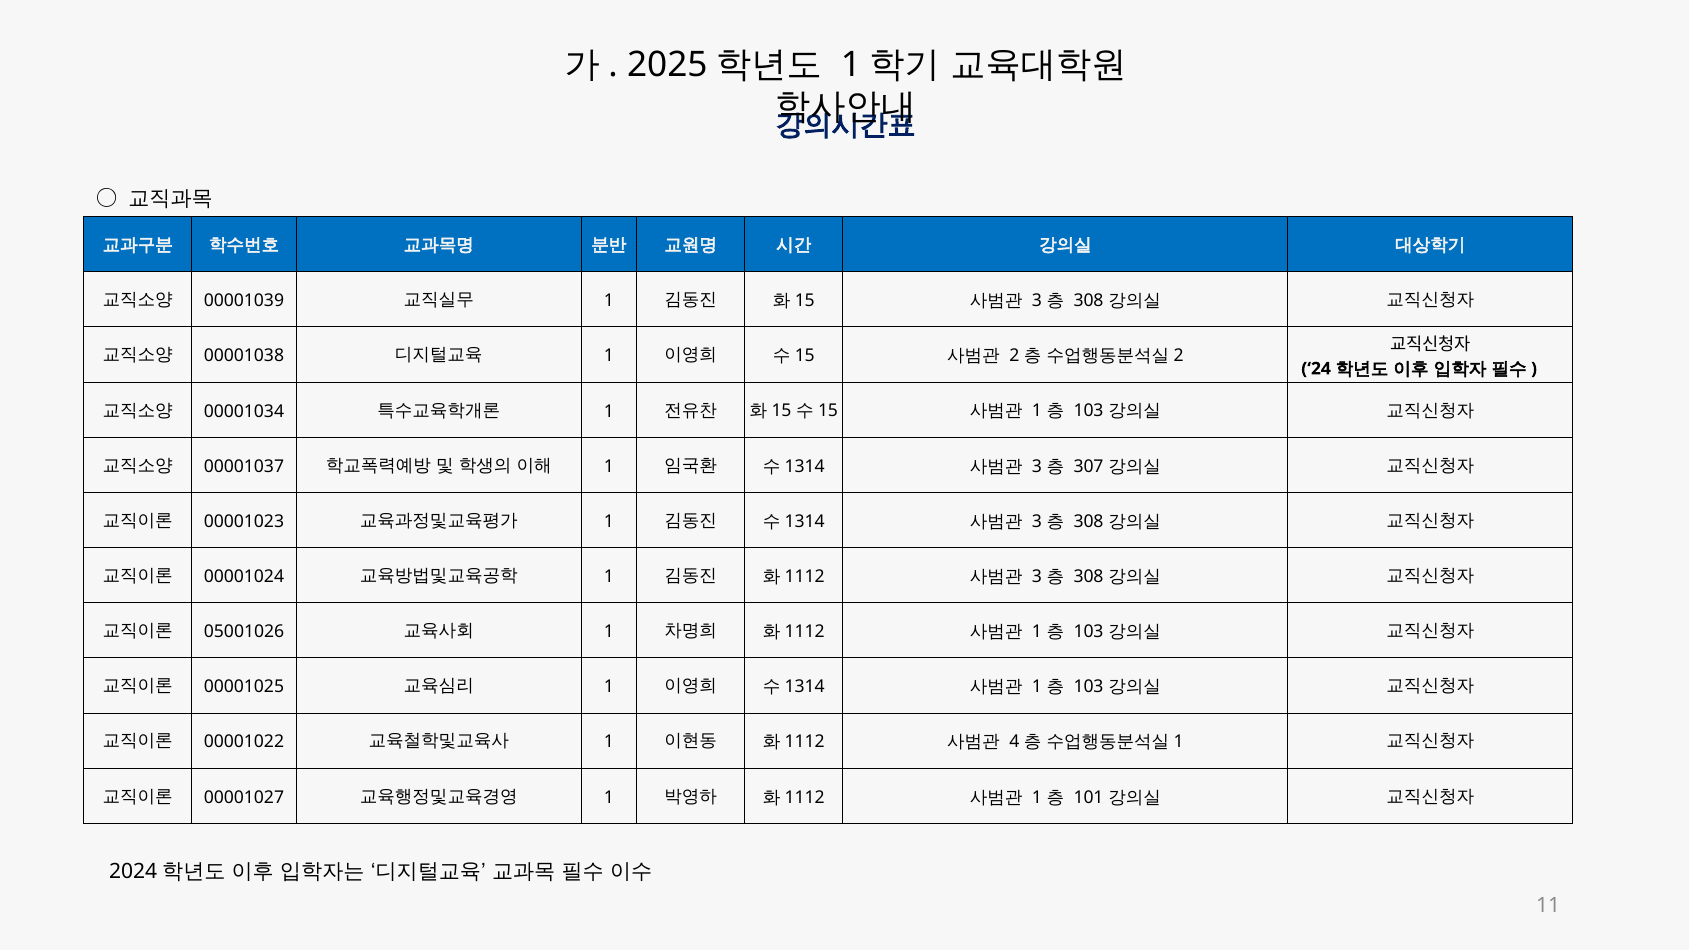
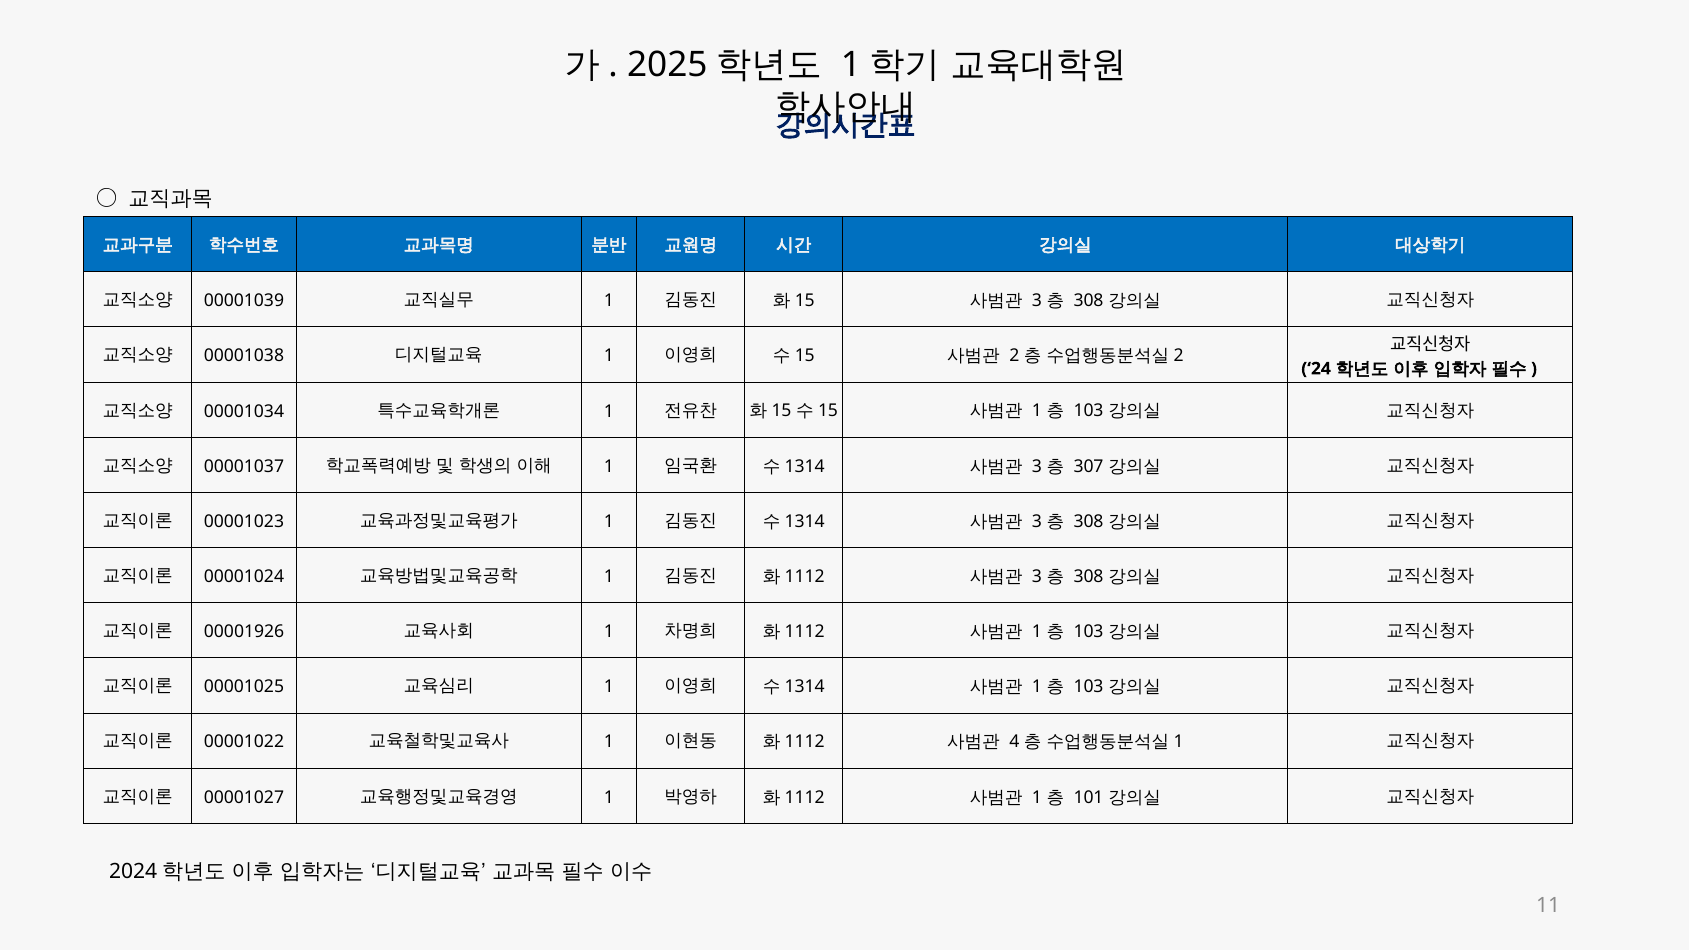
05001026: 05001026 -> 00001926 (244, 632)
